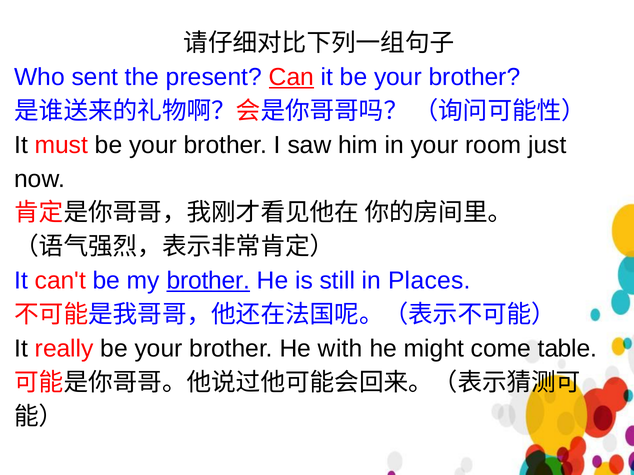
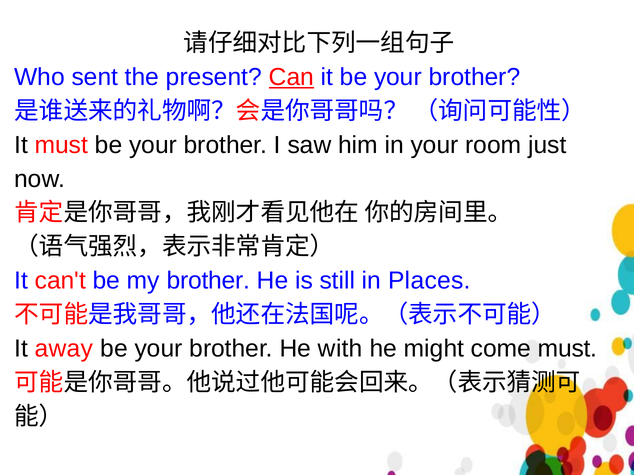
brother underline: present -> none (208, 281)
really: really -> away (64, 349)
come table: table -> must (567, 349)
